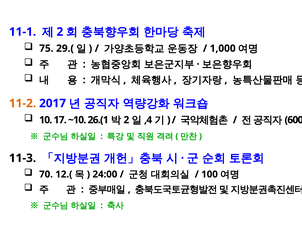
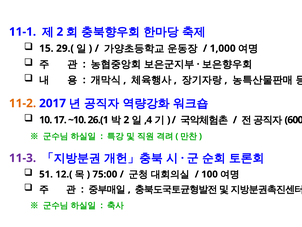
75: 75 -> 15 (46, 48)
11-3 colour: black -> purple (23, 158)
70: 70 -> 51 (46, 174)
24:00: 24:00 -> 75:00 (105, 174)
